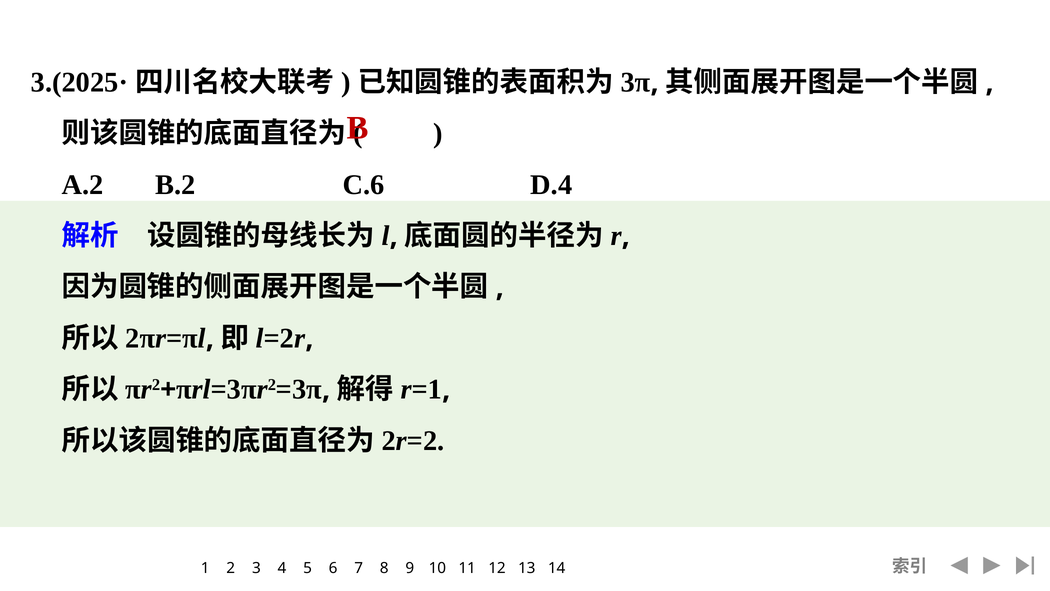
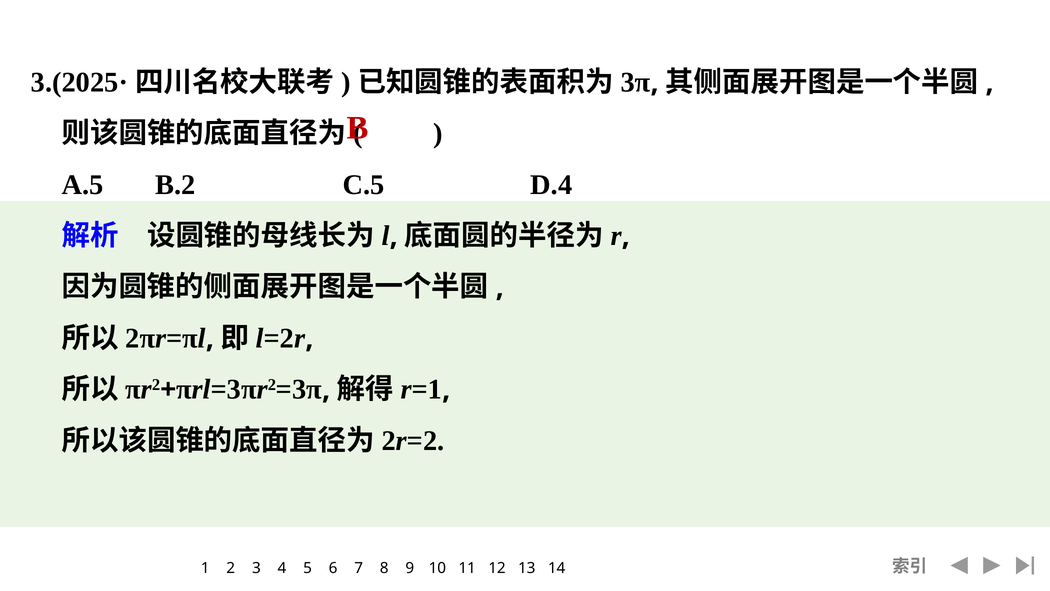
A.2: A.2 -> A.5 (82, 185)
C.6: C.6 -> C.5 (364, 185)
